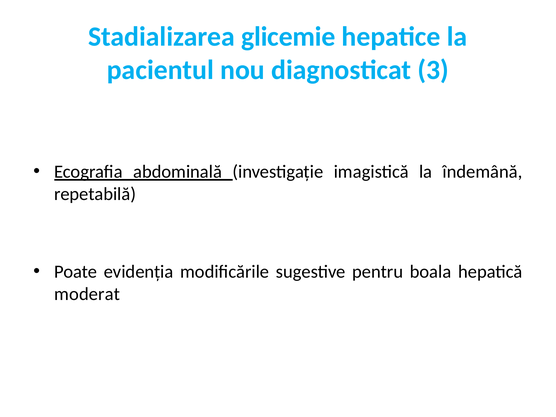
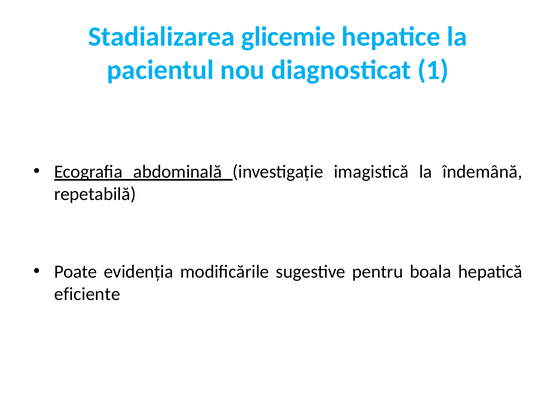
3: 3 -> 1 (433, 70)
moderat: moderat -> eficiente (87, 294)
